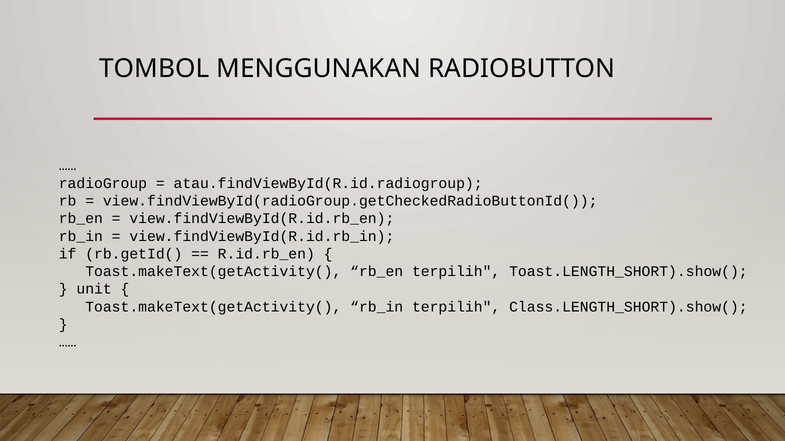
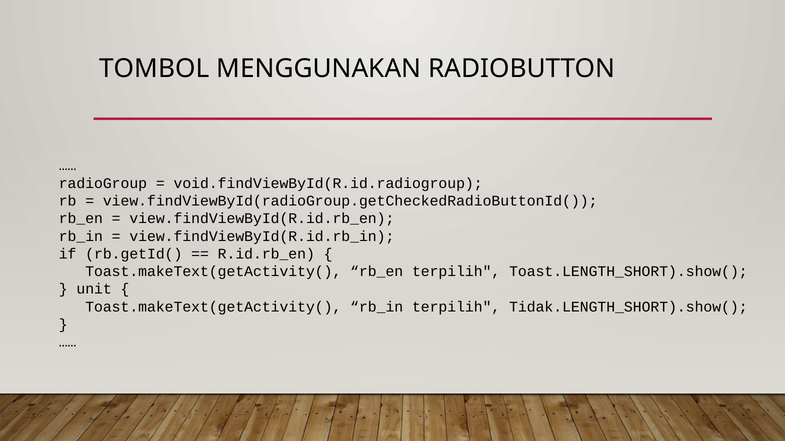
atau.findViewById(R.id.radiogroup: atau.findViewById(R.id.radiogroup -> void.findViewById(R.id.radiogroup (328, 183)
Class.LENGTH_SHORT).show(: Class.LENGTH_SHORT).show( -> Tidak.LENGTH_SHORT).show( (628, 307)
